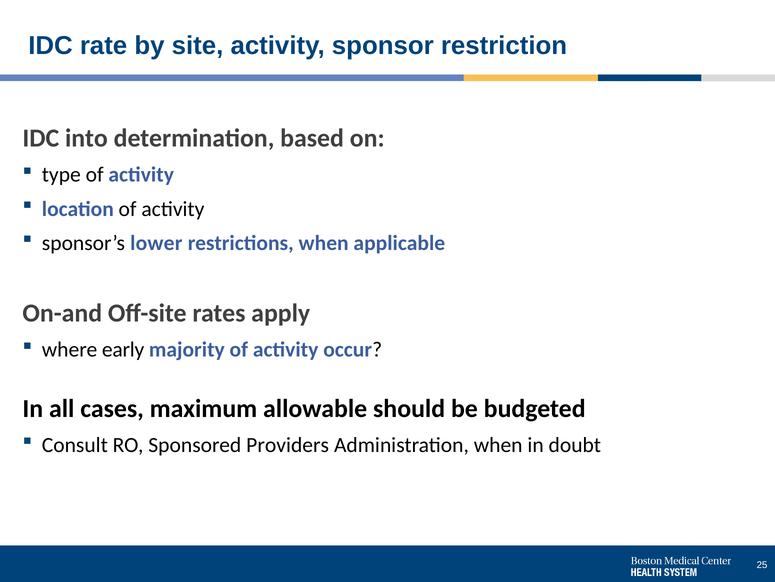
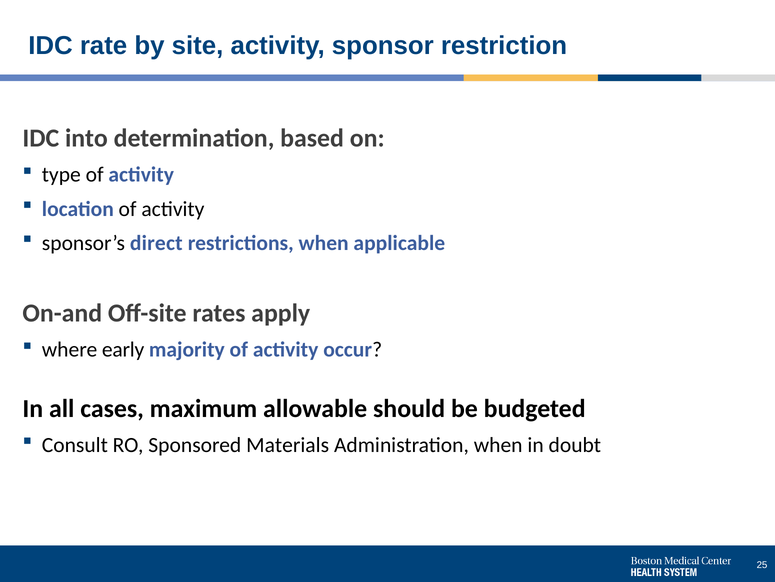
lower: lower -> direct (156, 243)
Providers: Providers -> Materials (288, 444)
